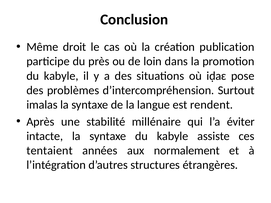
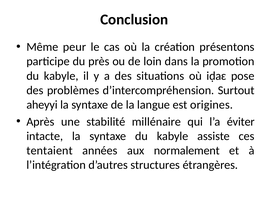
droit: droit -> peur (74, 47)
publication: publication -> présentons (227, 47)
imalas: imalas -> aheyyi (42, 105)
rendent: rendent -> origines (212, 105)
